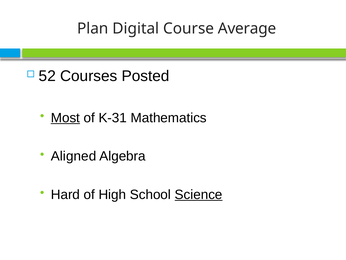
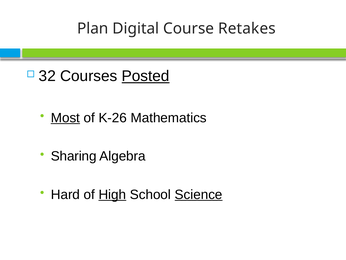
Average: Average -> Retakes (247, 28)
52: 52 -> 32 (47, 76)
Posted underline: none -> present (146, 76)
K-31: K-31 -> K-26 (113, 118)
Aligned: Aligned -> Sharing (74, 156)
High underline: none -> present (112, 194)
